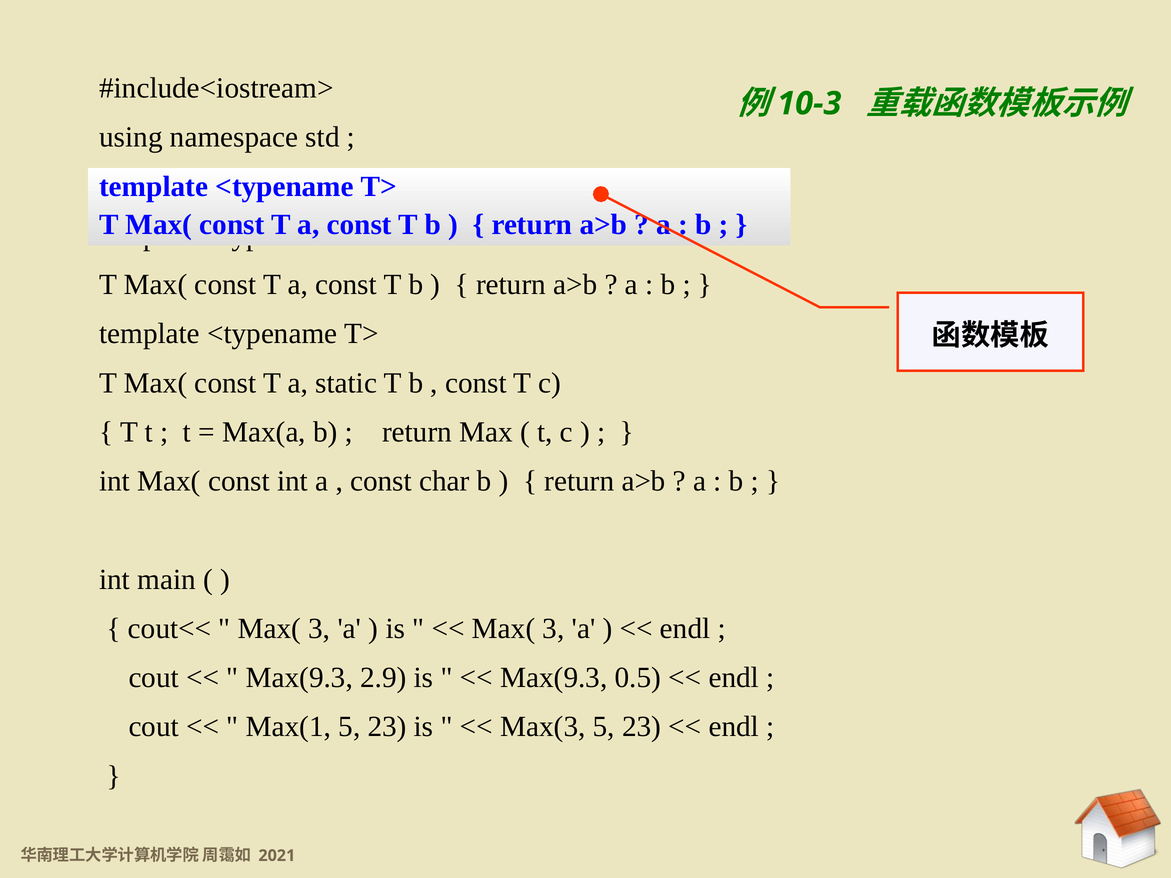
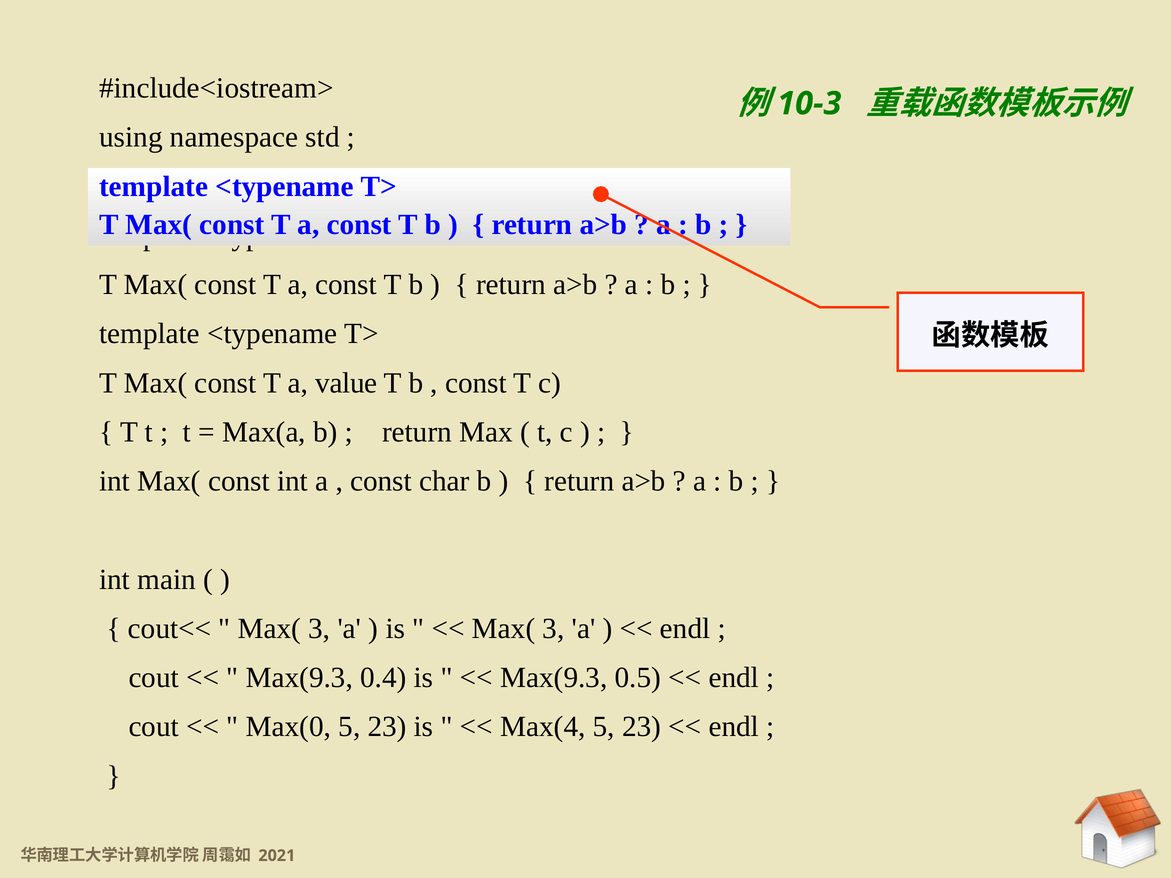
static: static -> value (346, 383)
2.9: 2.9 -> 0.4 (383, 678)
Max(1: Max(1 -> Max(0 (288, 727)
Max(3: Max(3 -> Max(4 (543, 727)
